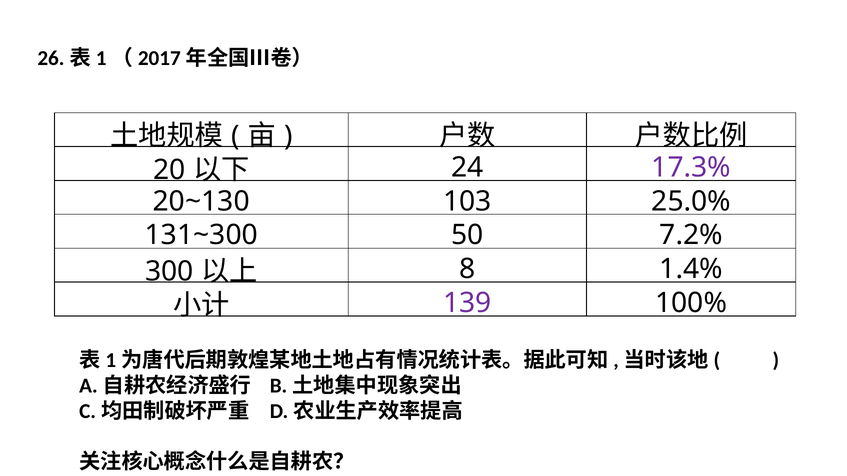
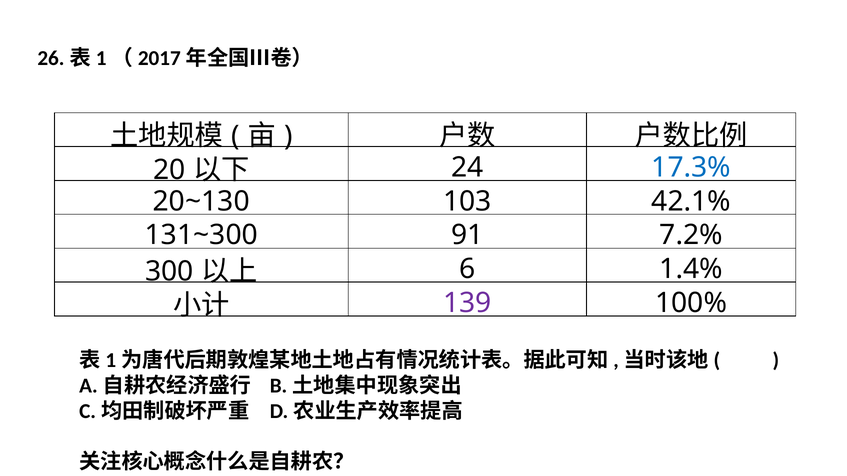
17.3% colour: purple -> blue (691, 168)
25.0%: 25.0% -> 42.1% (691, 201)
50: 50 -> 91 (467, 235)
8: 8 -> 6 (467, 269)
